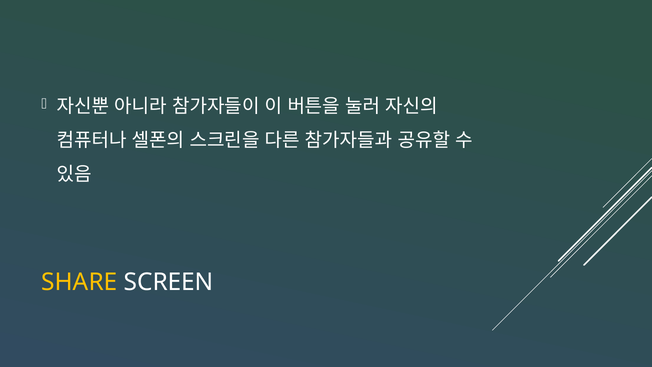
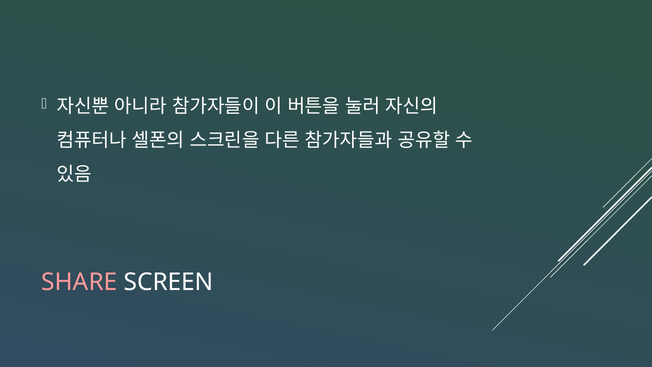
SHARE colour: yellow -> pink (79, 282)
